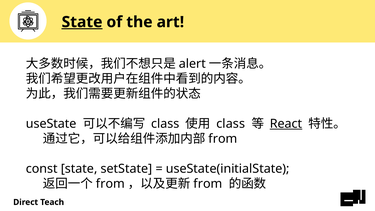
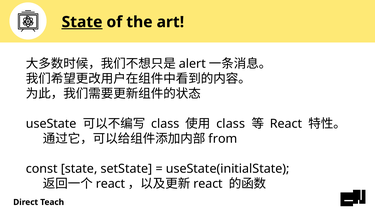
React underline: present -> none (286, 124)
from: from -> react (110, 184)
from: from -> react (208, 184)
